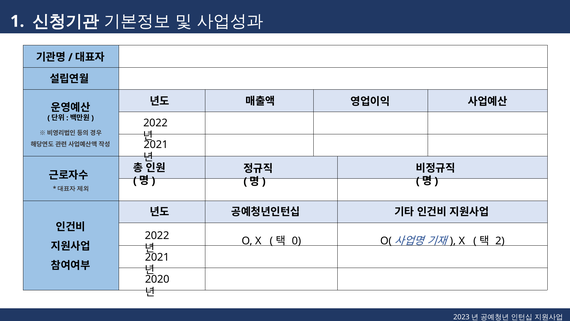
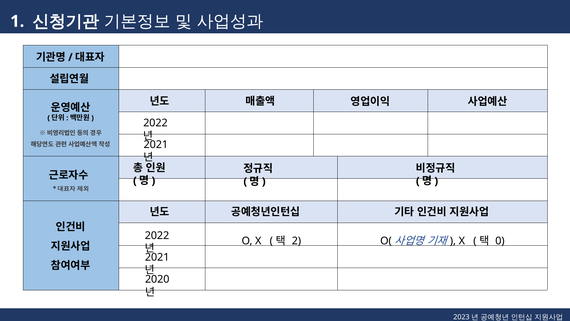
2: 2 -> 0 (500, 241)
0: 0 -> 2 (296, 241)
